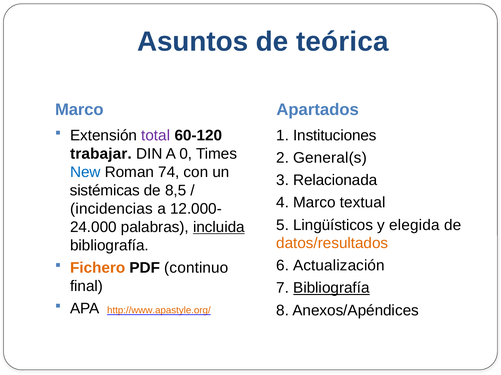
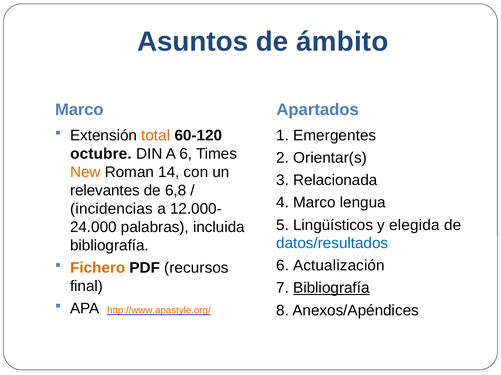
teórica: teórica -> ámbito (342, 42)
Instituciones: Instituciones -> Emergentes (335, 136)
total colour: purple -> orange (156, 136)
trabajar: trabajar -> octubre (101, 154)
A 0: 0 -> 6 (186, 154)
General(s: General(s -> Orientar(s (330, 158)
New colour: blue -> orange (85, 173)
74: 74 -> 14 (169, 173)
sistémicas: sistémicas -> relevantes (105, 191)
8,5: 8,5 -> 6,8 (176, 191)
textual: textual -> lengua (363, 203)
incluida underline: present -> none (219, 228)
datos/resultados colour: orange -> blue (332, 244)
continuo: continuo -> recursos (196, 268)
